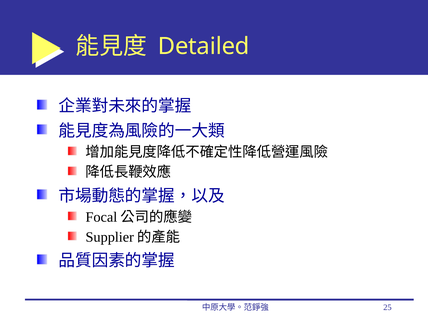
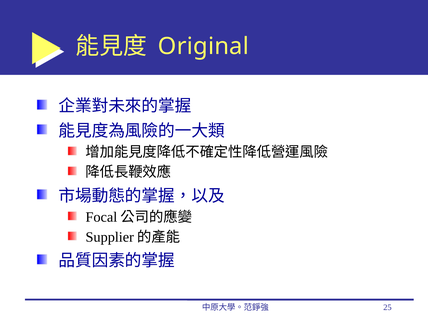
Detailed: Detailed -> Original (203, 46)
